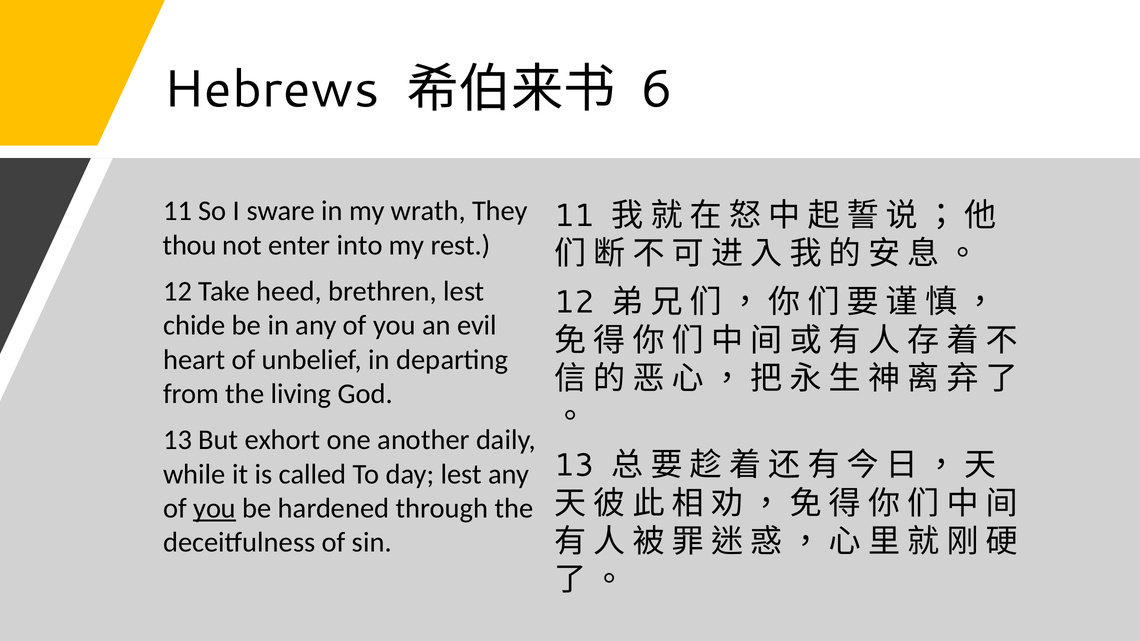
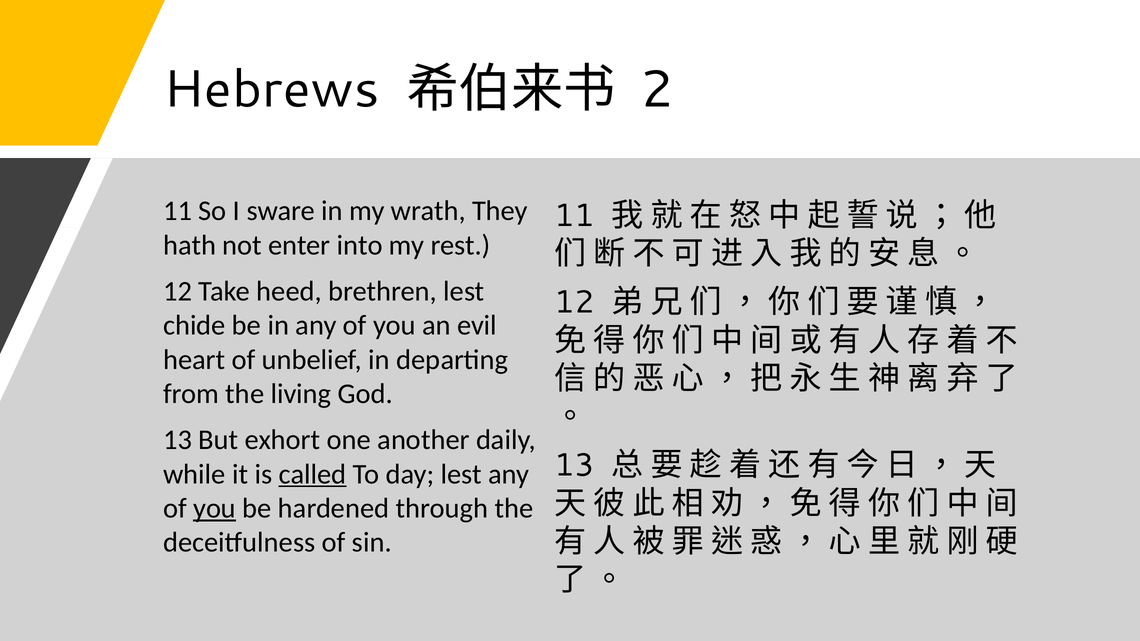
6: 6 -> 2 (657, 89)
thou: thou -> hath (190, 245)
called underline: none -> present (313, 474)
